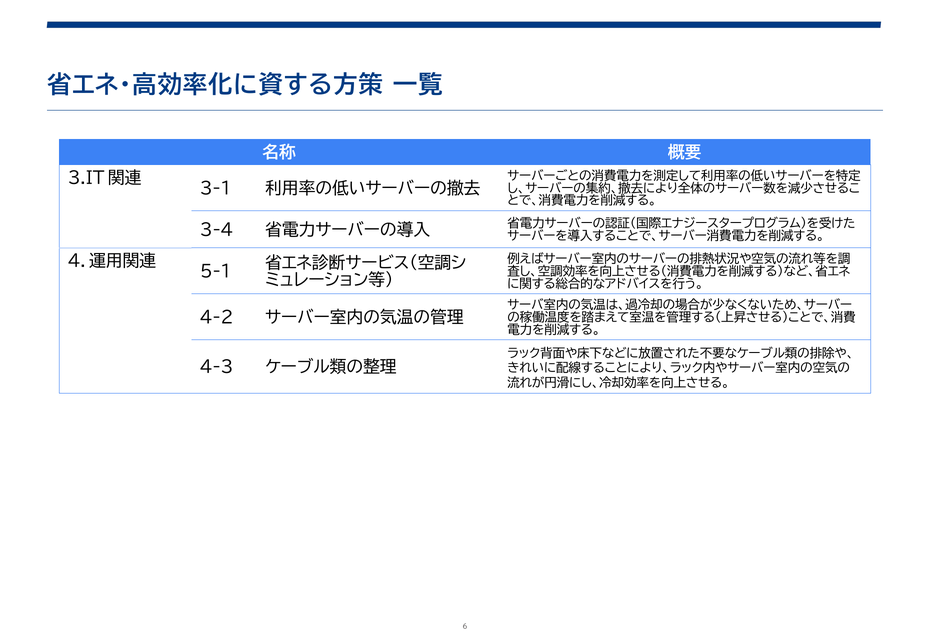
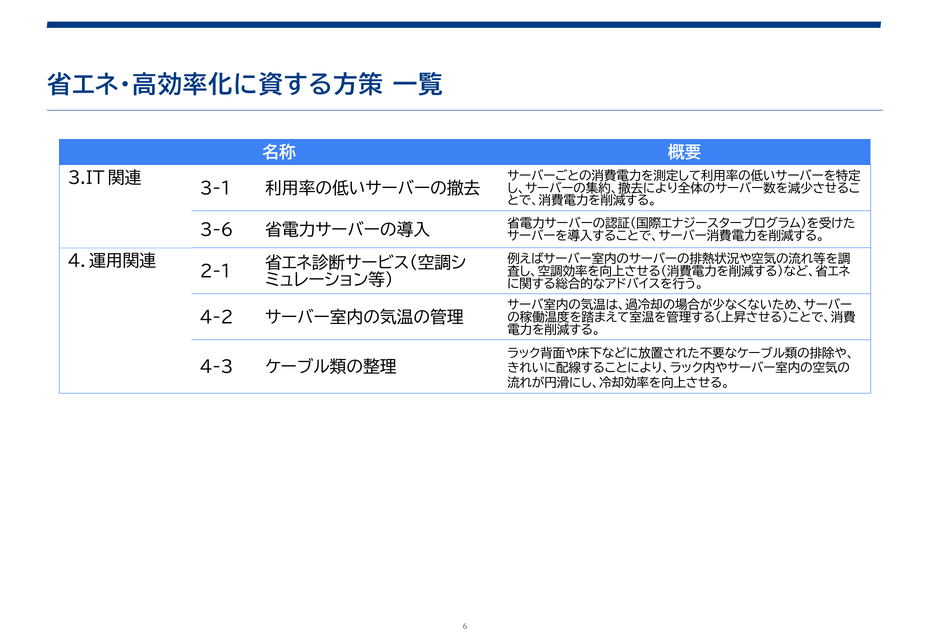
3-4: 3-4 -> 3-6 (217, 230)
5-1: 5-1 -> 2-1 (216, 272)
